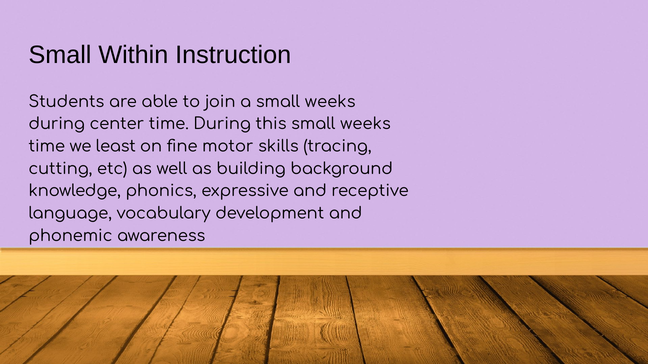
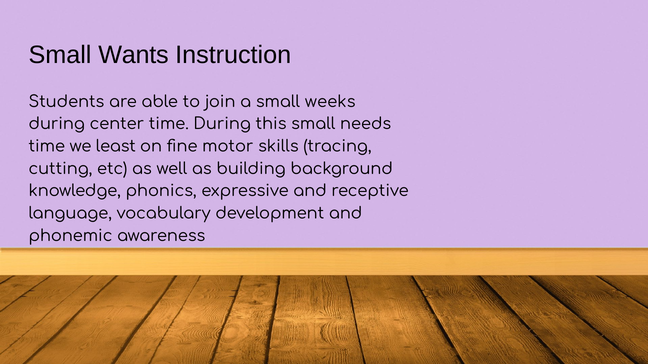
Within: Within -> Wants (133, 55)
this small weeks: weeks -> needs (366, 124)
